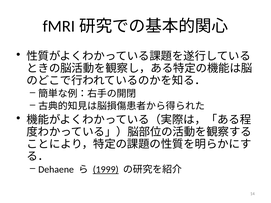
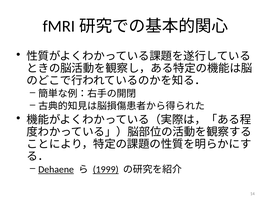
Dehaene underline: none -> present (56, 170)
